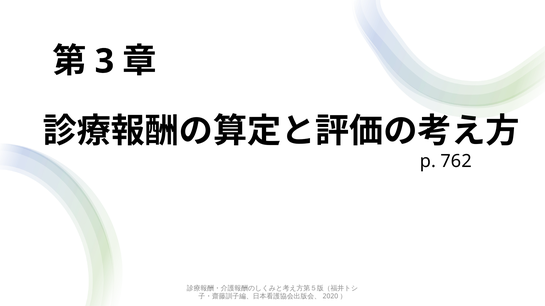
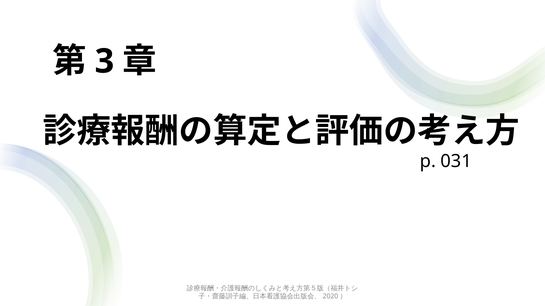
762: 762 -> 031 (456, 162)
